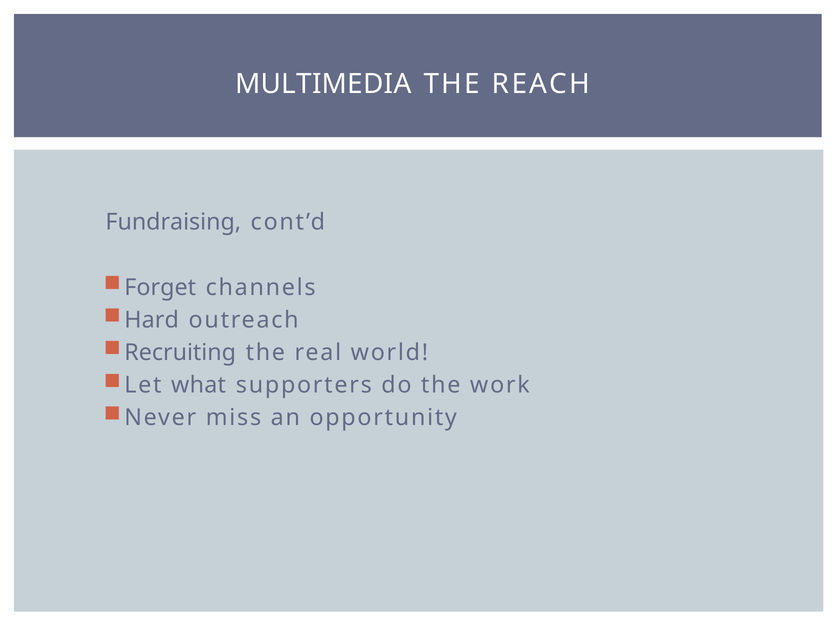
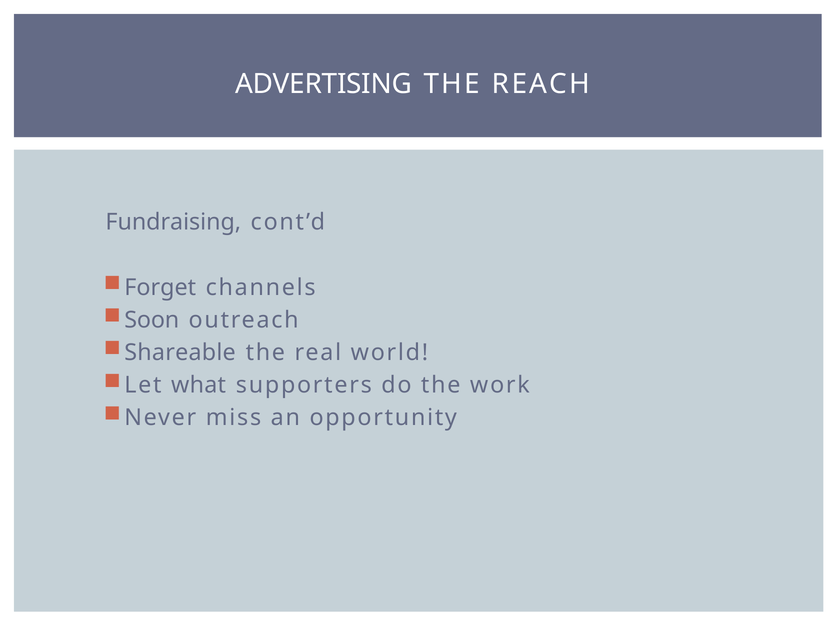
MULTIMEDIA: MULTIMEDIA -> ADVERTISING (324, 84)
Hard: Hard -> Soon (152, 320)
Recruiting: Recruiting -> Shareable (180, 353)
